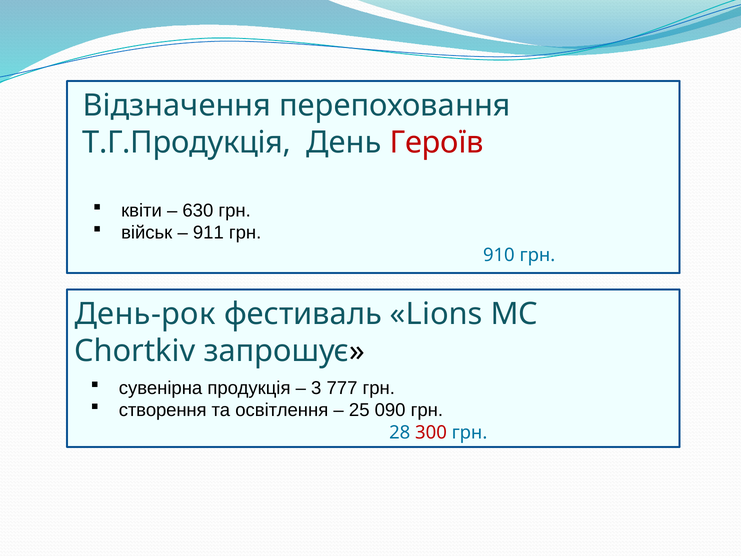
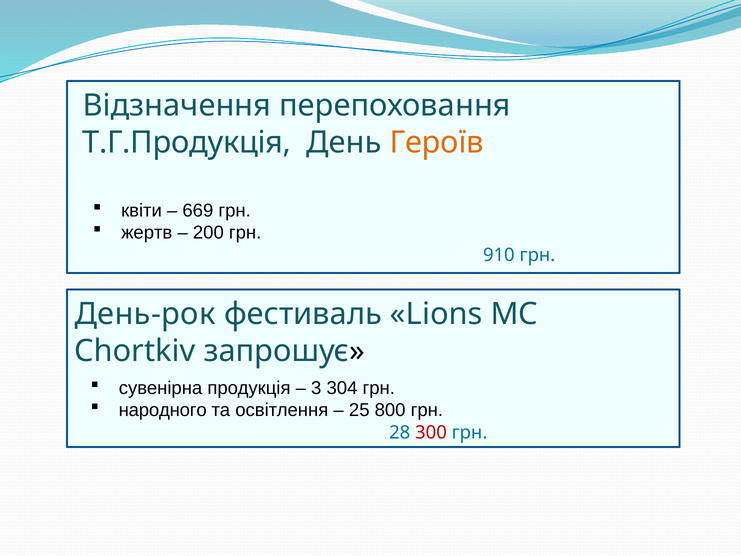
Героїв colour: red -> orange (437, 142)
630: 630 -> 669 (198, 210)
військ: військ -> жертв (147, 233)
911: 911 -> 200 (208, 233)
777: 777 -> 304 (342, 388)
створення: створення -> народного (163, 410)
090: 090 -> 800 (390, 410)
